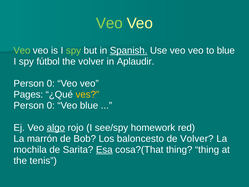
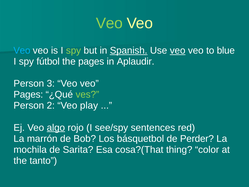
Veo colour: light green -> light blue (22, 50)
veo underline: none -> present (178, 50)
the volver: volver -> pages (91, 61)
0: 0 -> 3 (51, 83)
ves colour: yellow -> light green (87, 94)
0: 0 -> 2 (51, 105)
Veo blue: blue -> play (89, 105)
homework: homework -> sentences (153, 127)
baloncesto: baloncesto -> básquetbol (140, 138)
de Volver: Volver -> Perder (197, 138)
Esa underline: present -> none (104, 149)
thing thing: thing -> color (207, 149)
tenis: tenis -> tanto (43, 160)
